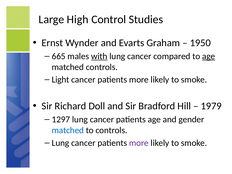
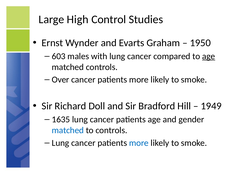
665: 665 -> 603 (59, 56)
with underline: present -> none (99, 56)
Light: Light -> Over (61, 80)
1979: 1979 -> 1949 (211, 106)
1297: 1297 -> 1635 (61, 119)
more colour: purple -> blue (139, 143)
